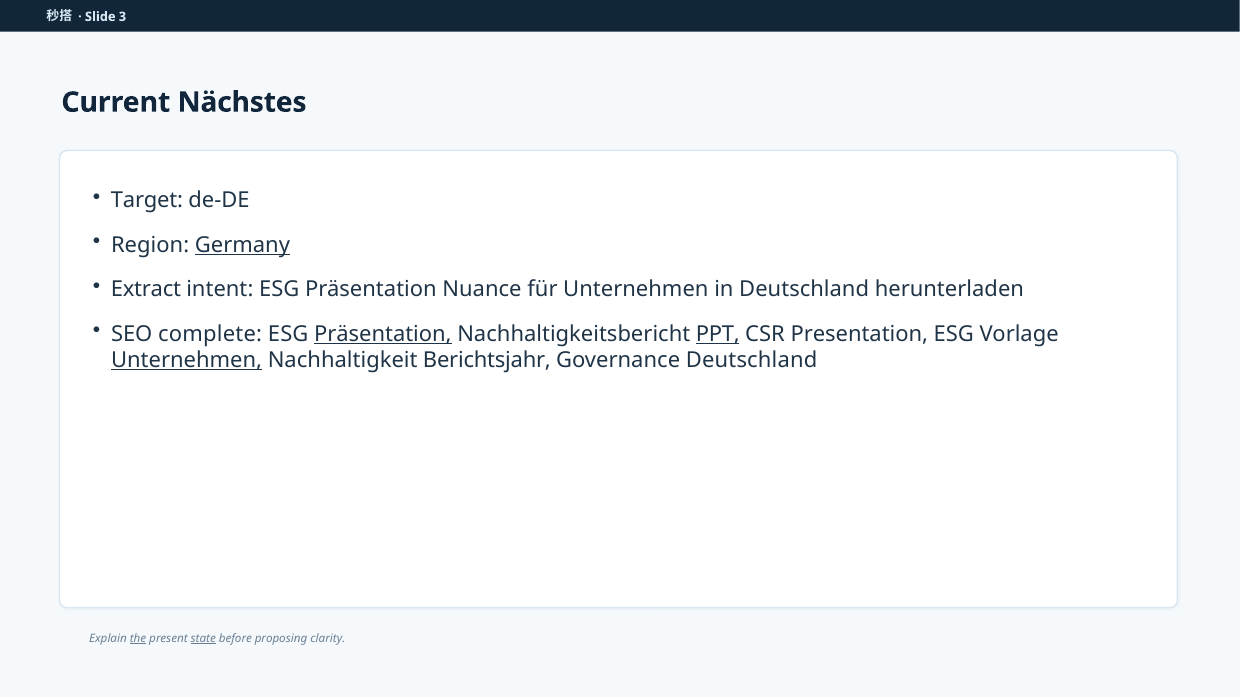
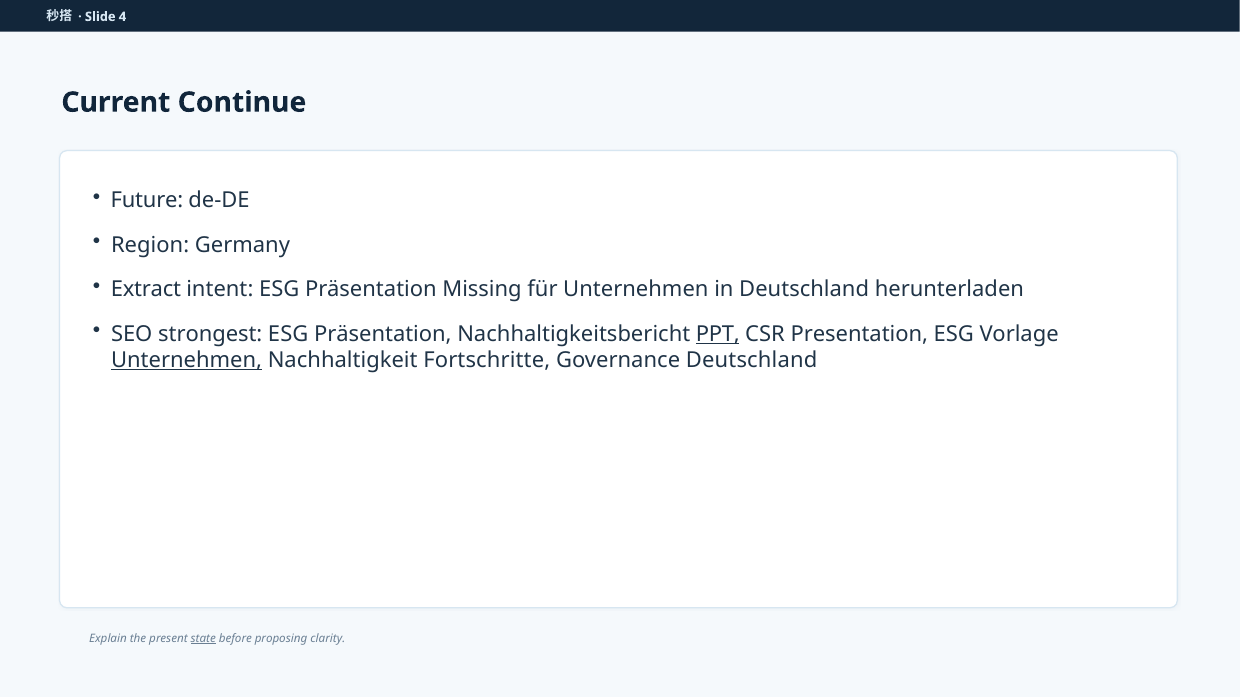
3: 3 -> 4 (122, 17)
Nächstes: Nächstes -> Continue (242, 102)
Target: Target -> Future (147, 201)
Germany underline: present -> none (242, 245)
Nuance: Nuance -> Missing (482, 290)
complete: complete -> strongest (210, 334)
Präsentation underline: present -> none (383, 334)
Berichtsjahr: Berichtsjahr -> Fortschritte (487, 360)
the underline: present -> none (138, 639)
